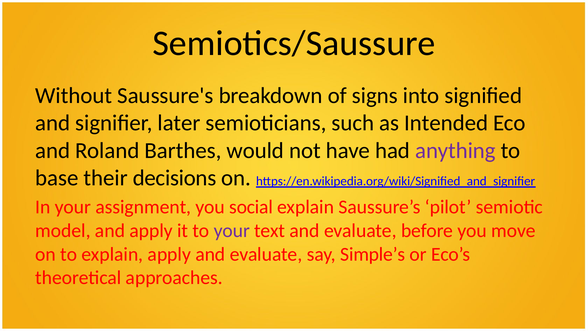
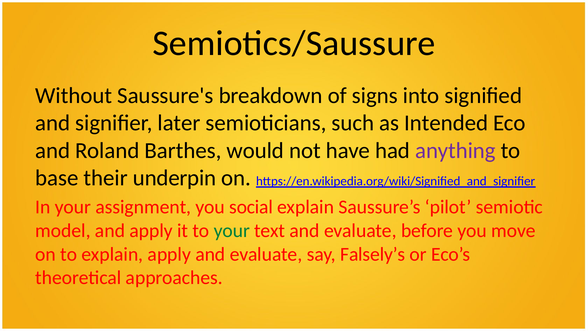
decisions: decisions -> underpin (175, 178)
your colour: purple -> green (232, 231)
Simple’s: Simple’s -> Falsely’s (373, 254)
